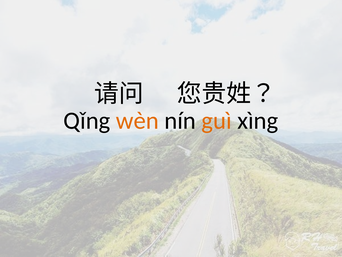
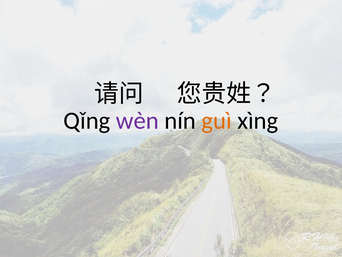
wèn colour: orange -> purple (137, 121)
